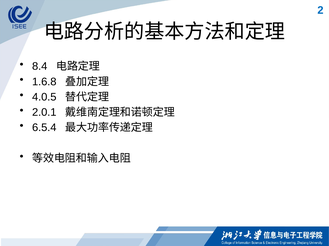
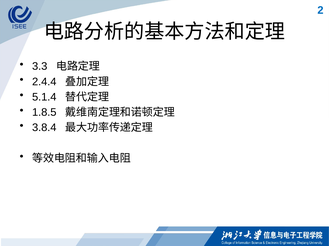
8.4: 8.4 -> 3.3 (40, 67)
1.6.8: 1.6.8 -> 2.4.4 (44, 82)
4.0.5: 4.0.5 -> 5.1.4 (44, 97)
2.0.1: 2.0.1 -> 1.8.5 (44, 113)
6.5.4: 6.5.4 -> 3.8.4 (44, 128)
